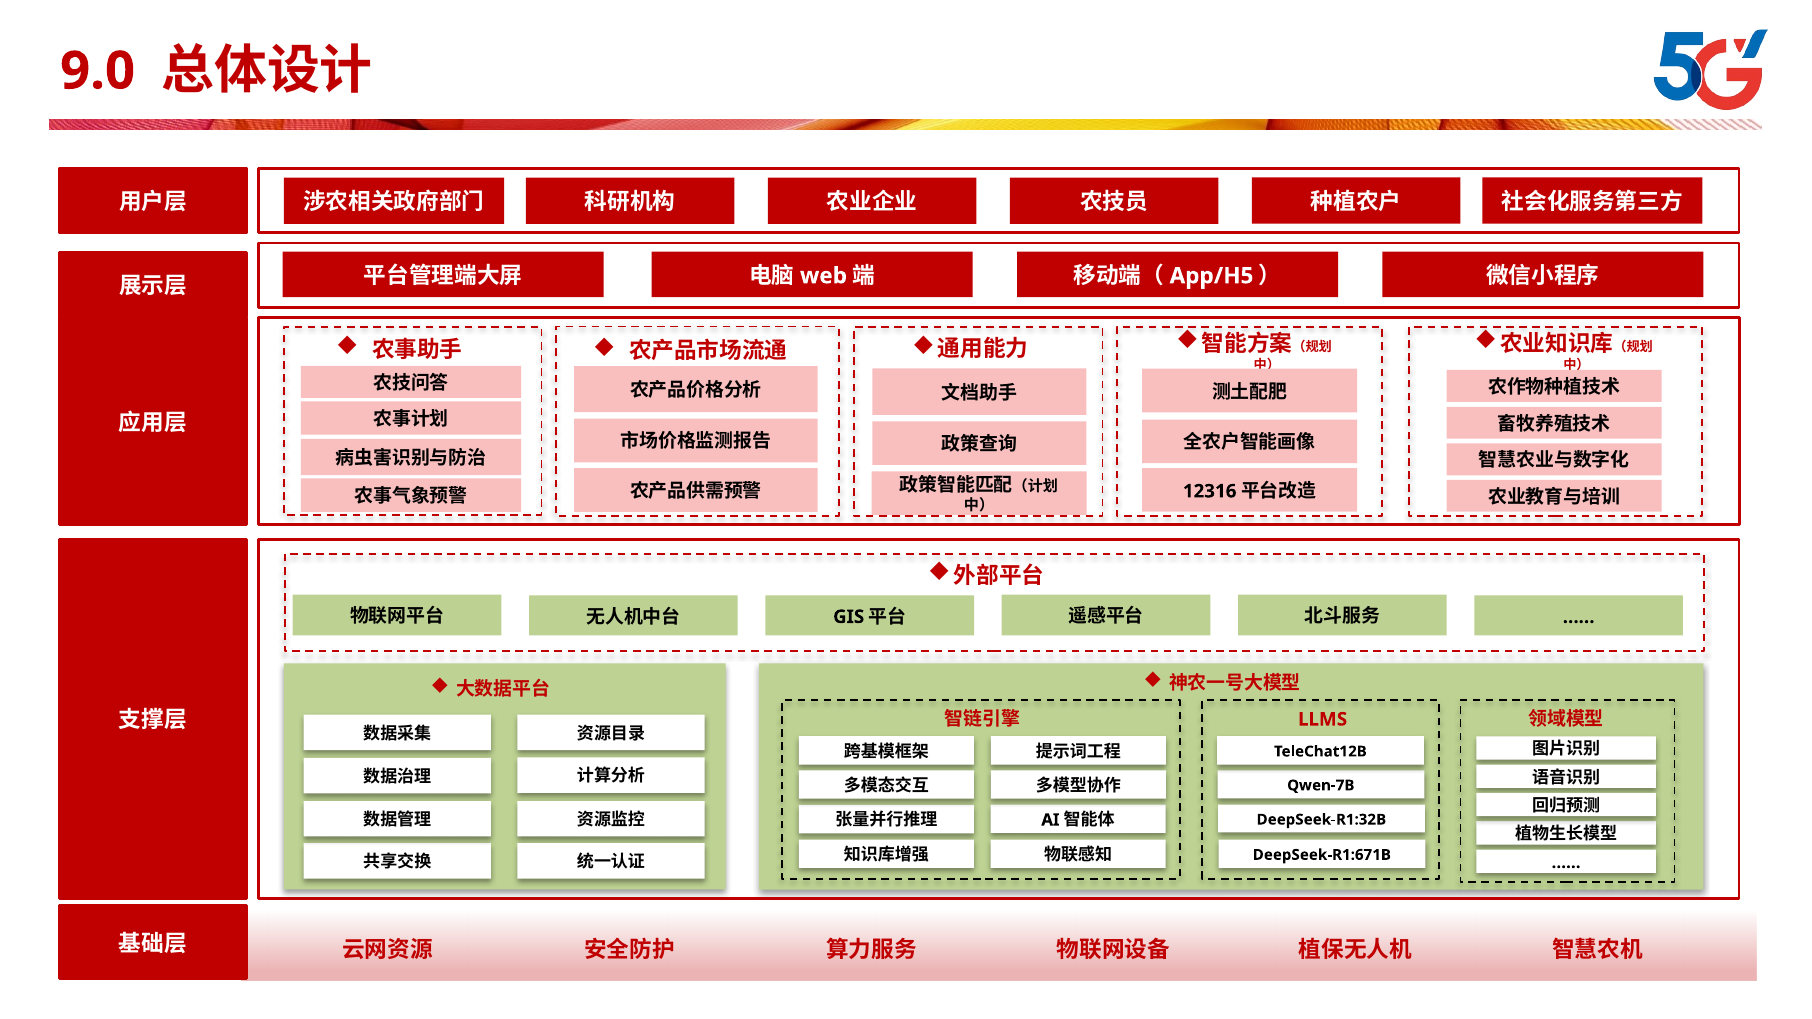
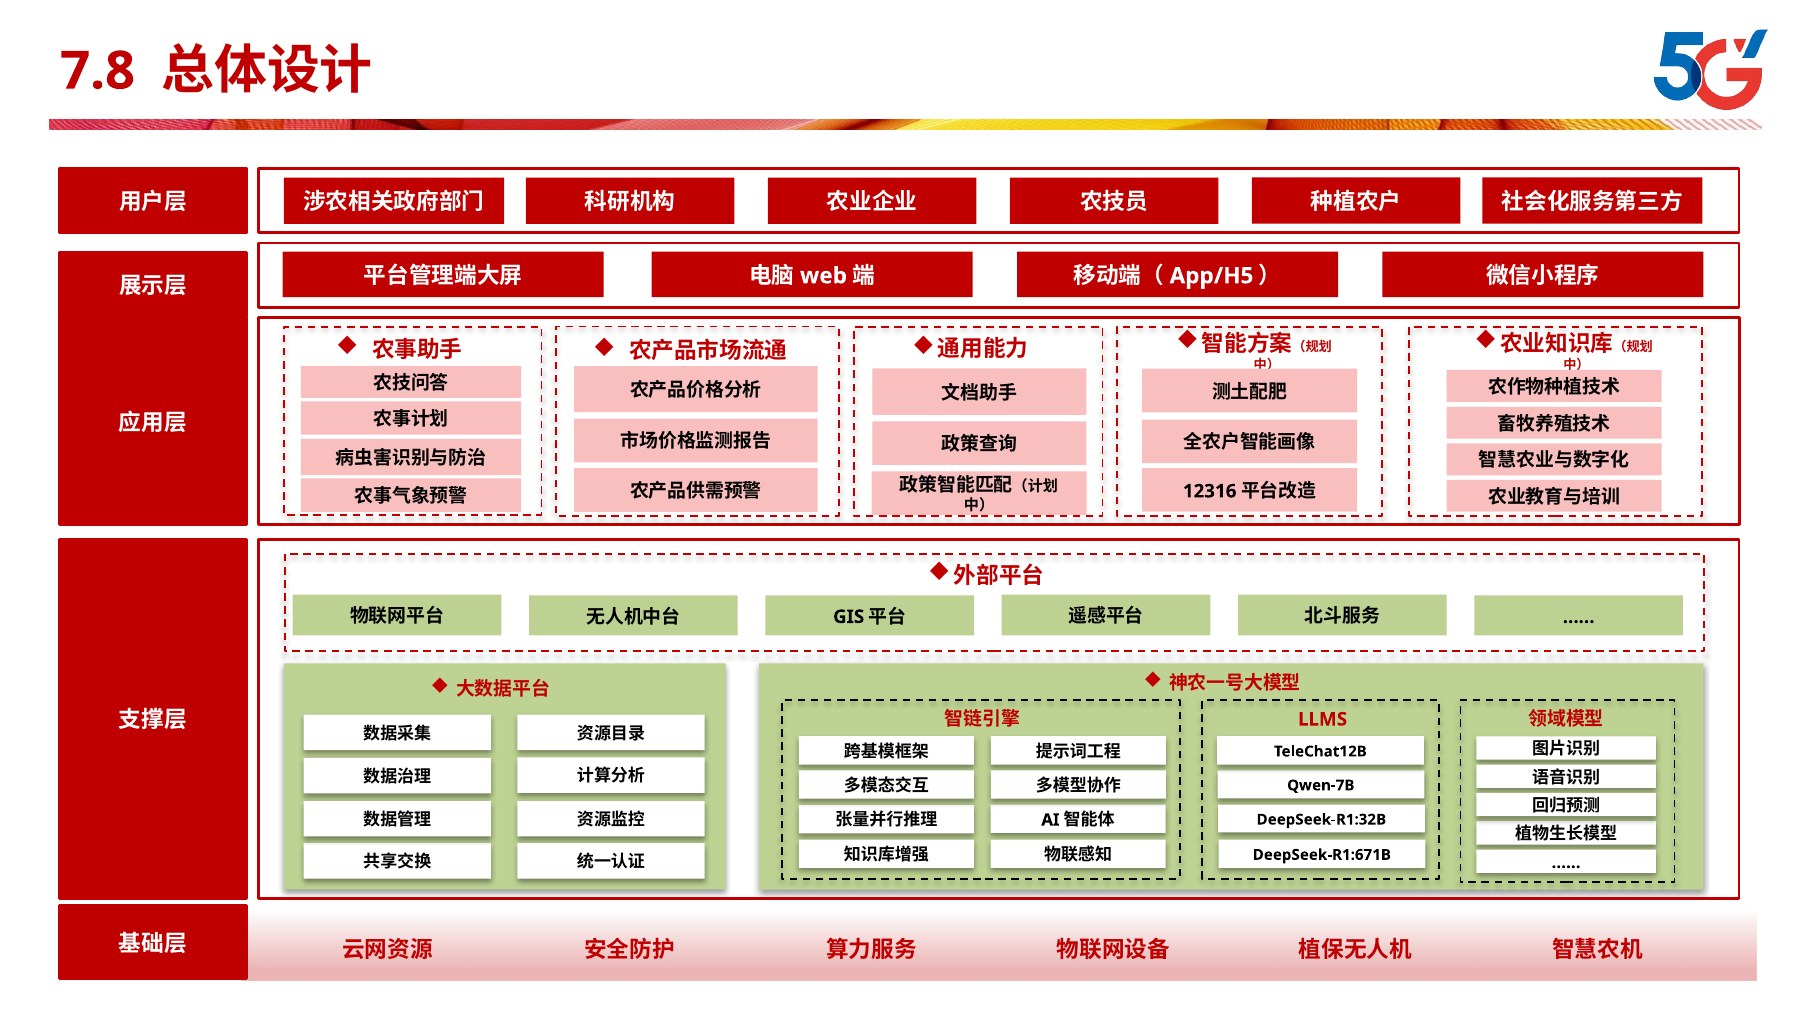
9.0: 9.0 -> 7.8 (98, 71)
